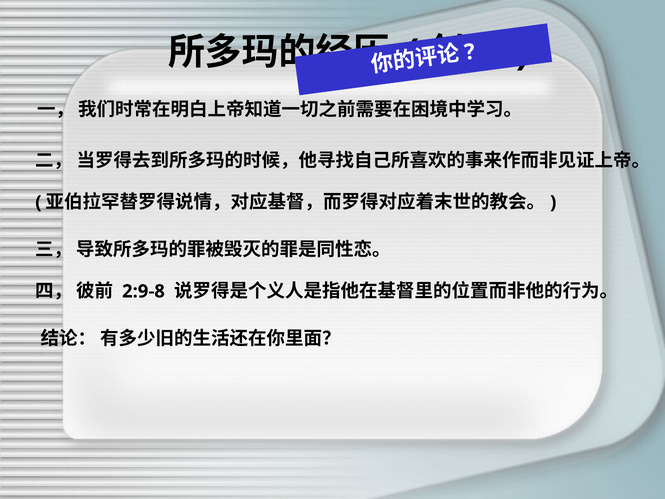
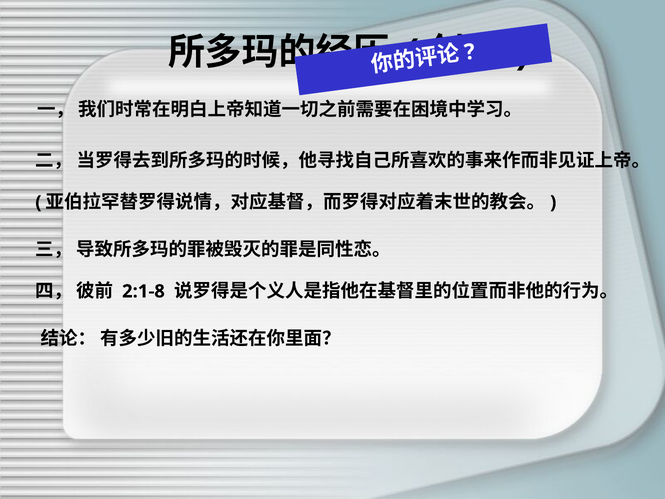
2:9-8: 2:9-8 -> 2:1-8 (143, 291)
